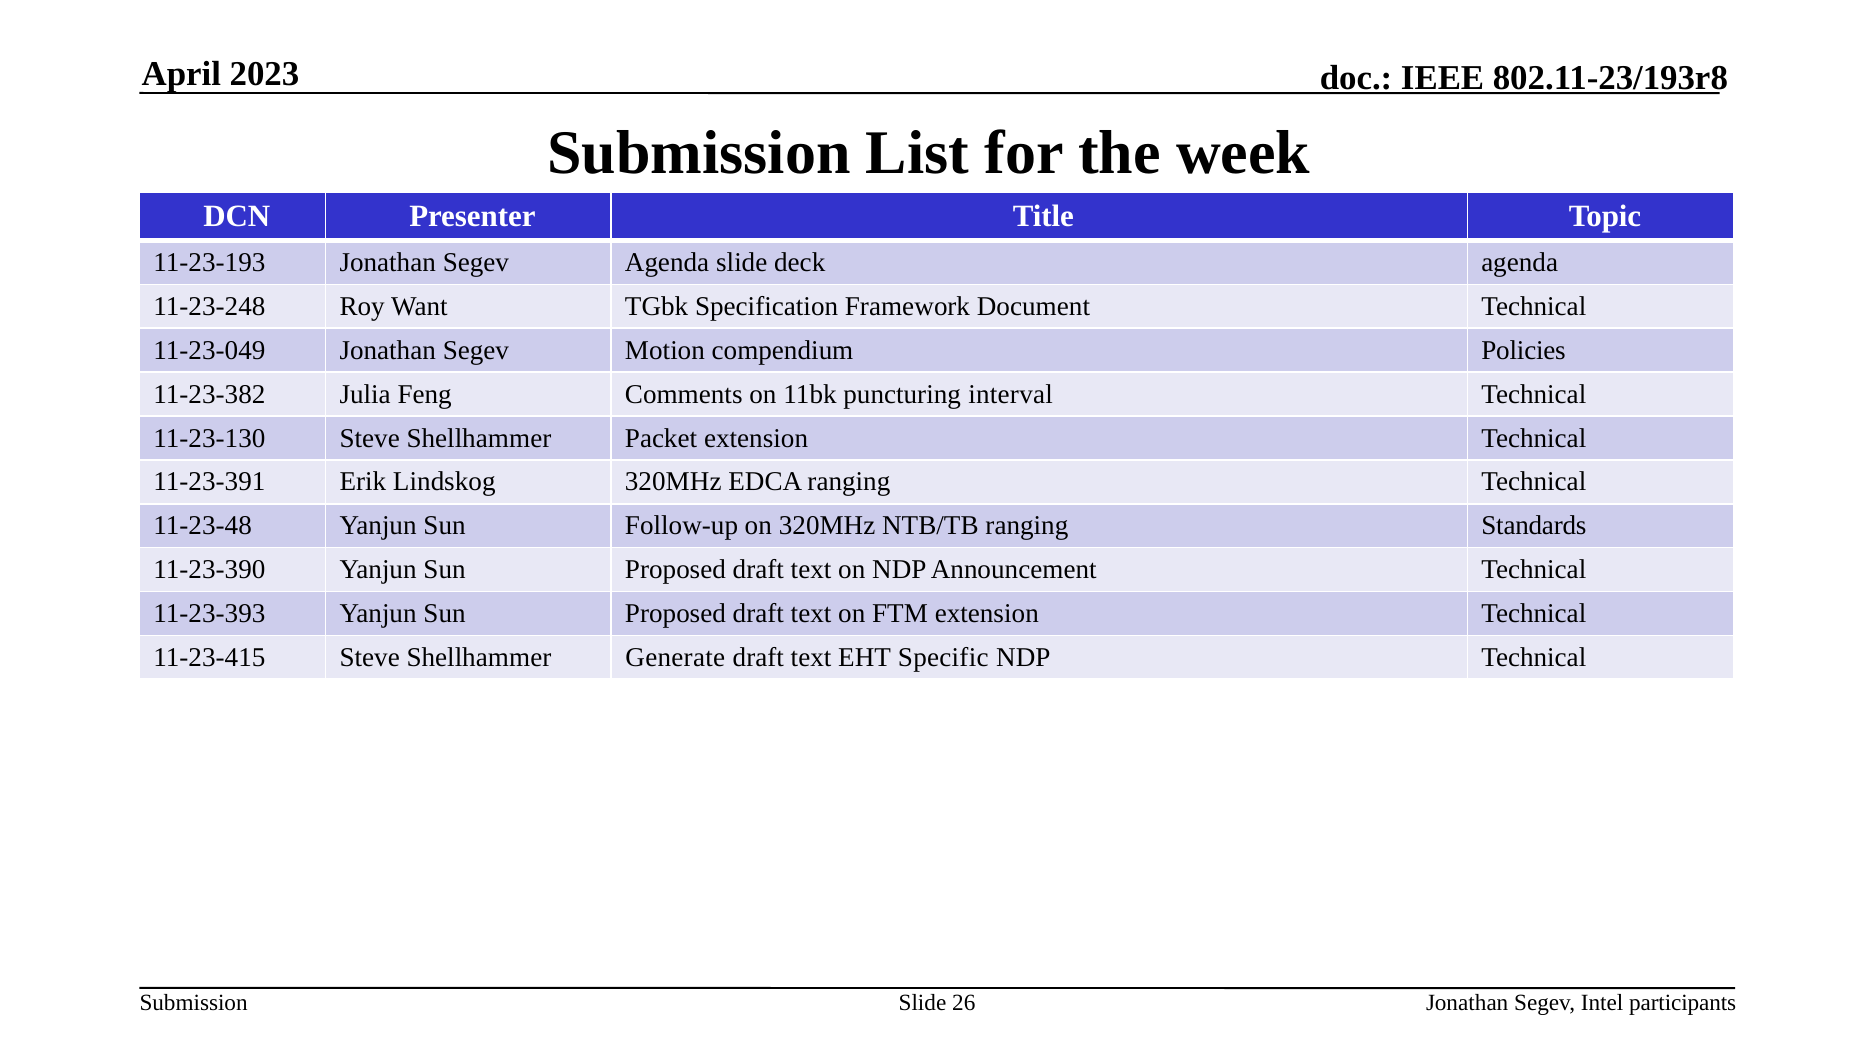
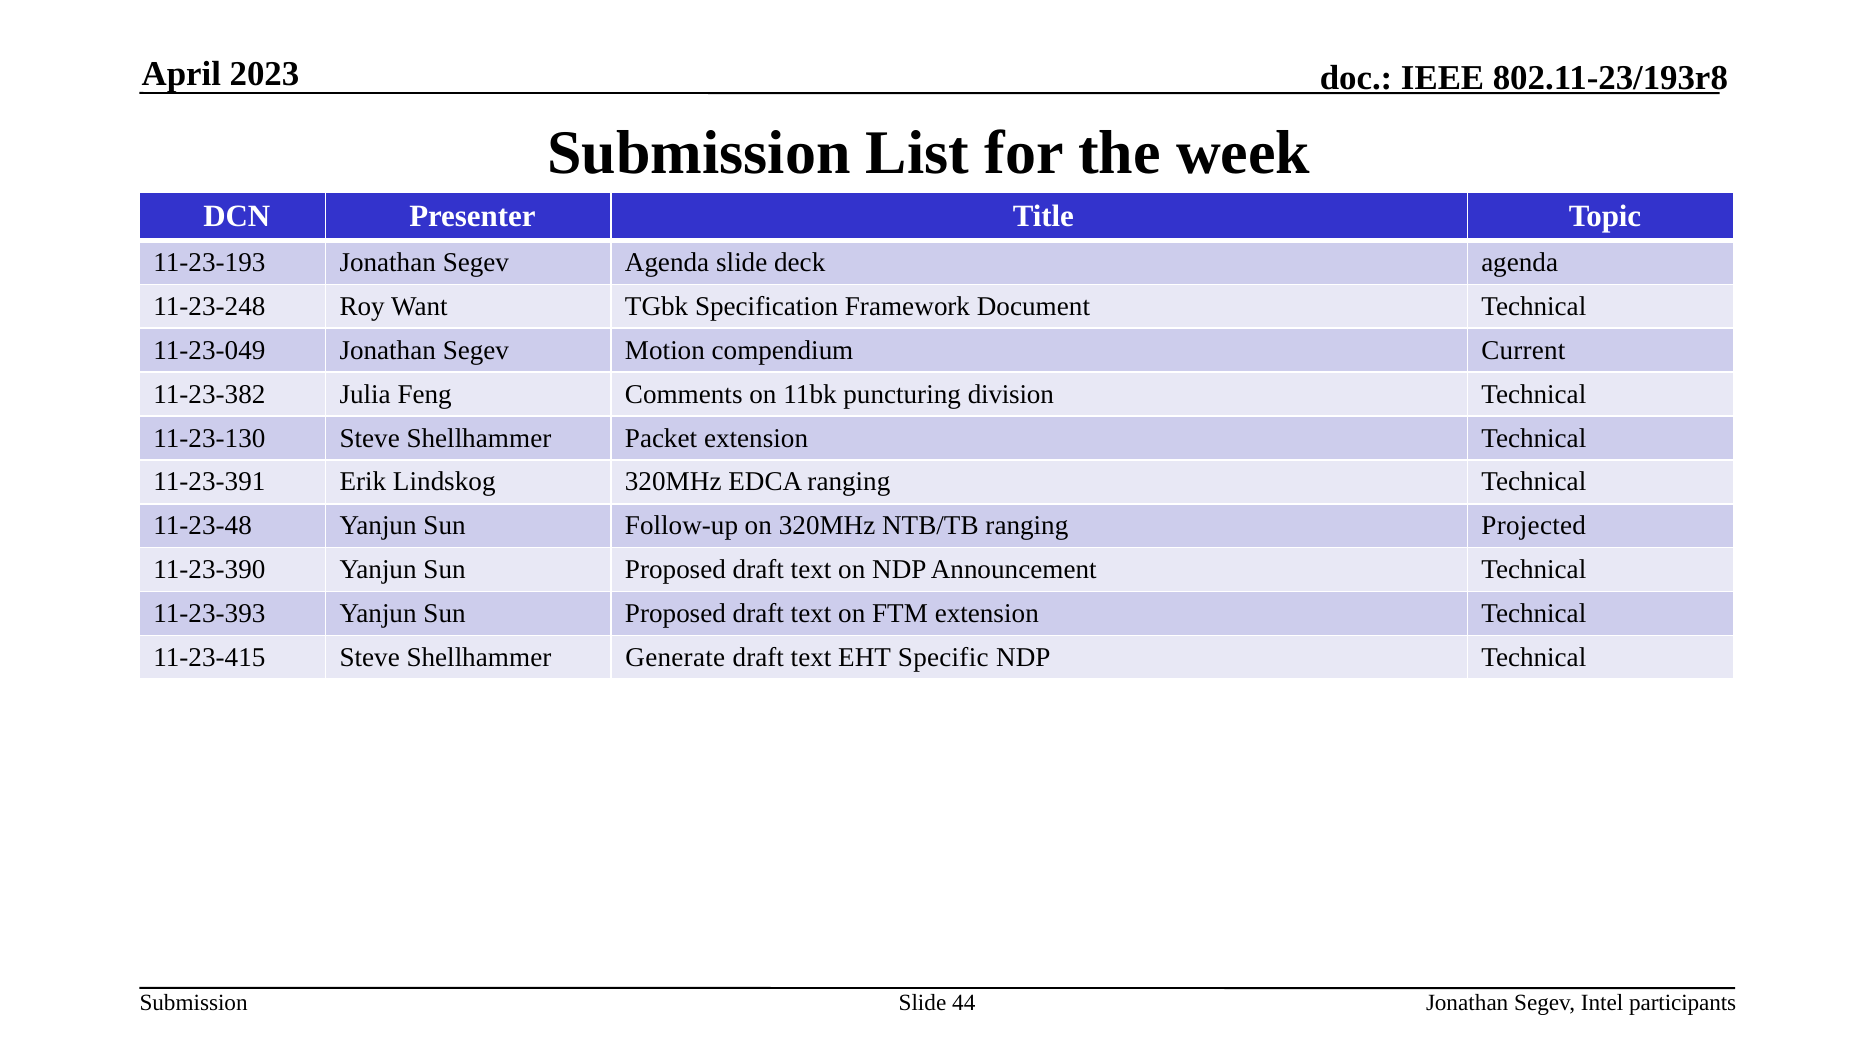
Policies: Policies -> Current (1523, 350)
interval: interval -> division (1011, 394)
Standards: Standards -> Projected (1534, 526)
26: 26 -> 44 (964, 1003)
